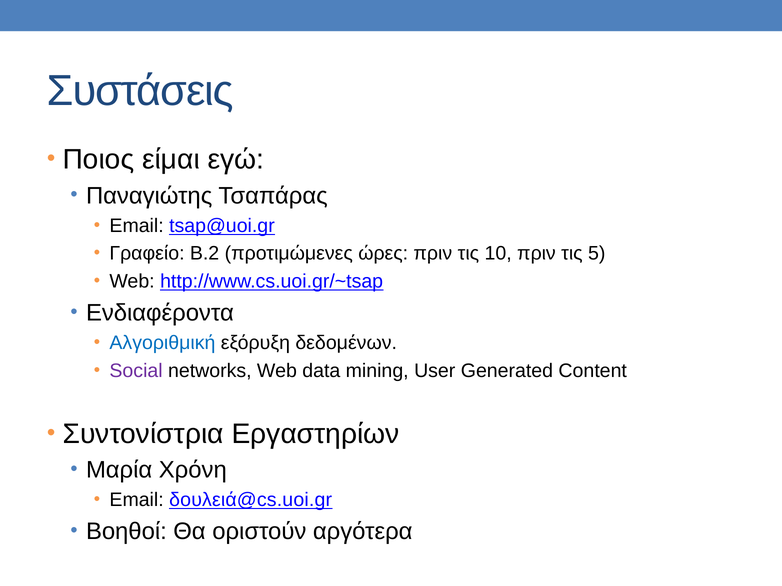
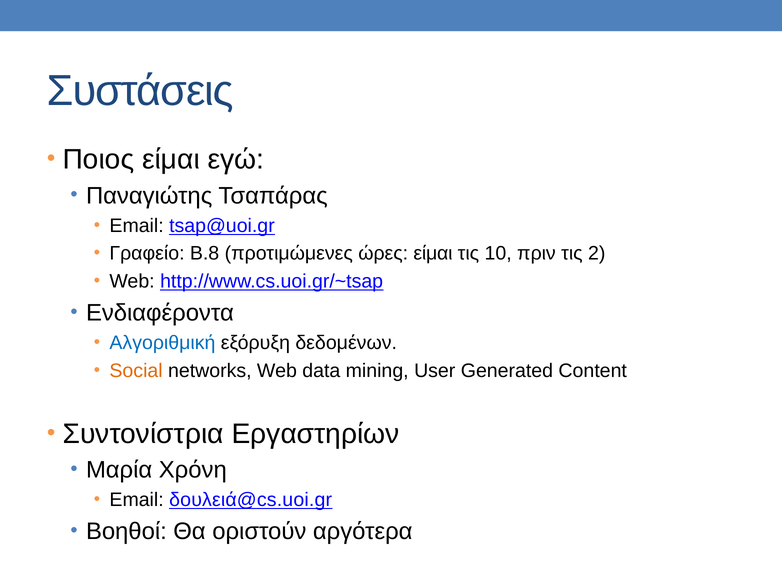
Β.2: Β.2 -> Β.8 (205, 254)
ώρες πριν: πριν -> είμαι (433, 254)
5: 5 -> 2 (597, 254)
Social colour: purple -> orange (136, 371)
